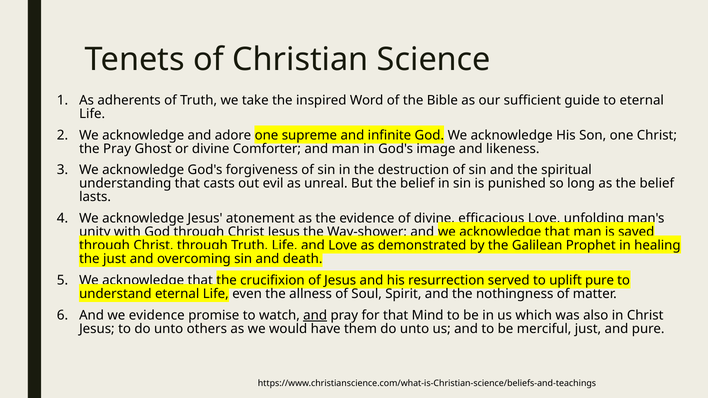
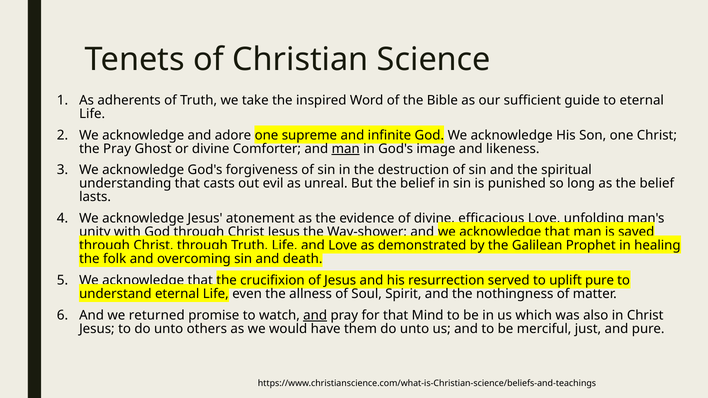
man underline: none -> present (346, 149)
the just: just -> folk (115, 259)
we evidence: evidence -> returned (157, 315)
